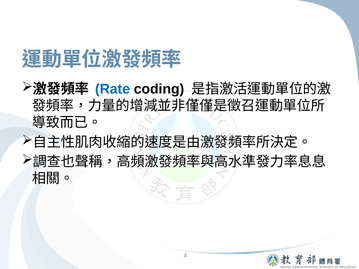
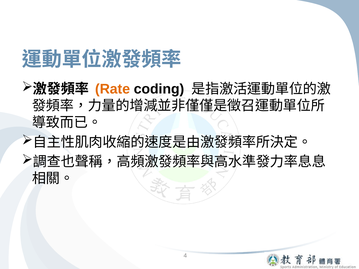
Rate colour: blue -> orange (113, 89)
